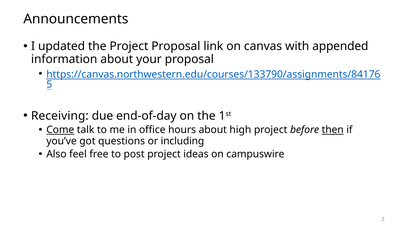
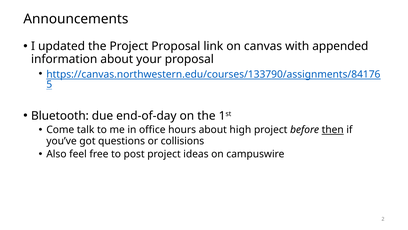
Receiving: Receiving -> Bluetooth (60, 116)
Come underline: present -> none (60, 130)
including: including -> collisions (182, 141)
